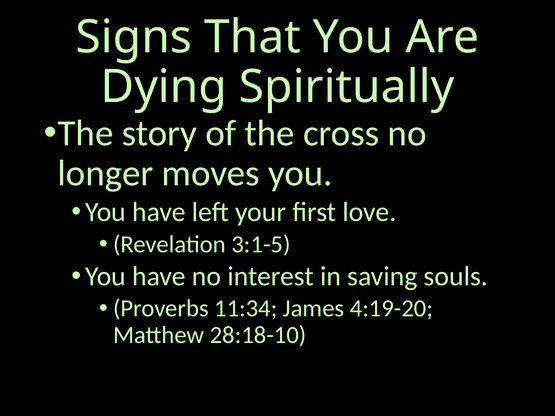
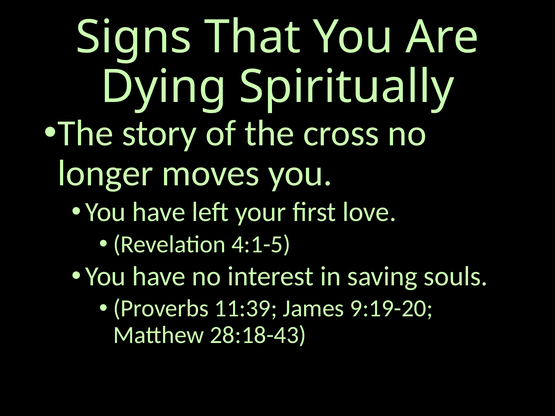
3:1-5: 3:1-5 -> 4:1-5 (261, 244)
11:34: 11:34 -> 11:39 (246, 309)
4:19-20: 4:19-20 -> 9:19-20 (391, 309)
28:18-10: 28:18-10 -> 28:18-43 (258, 335)
